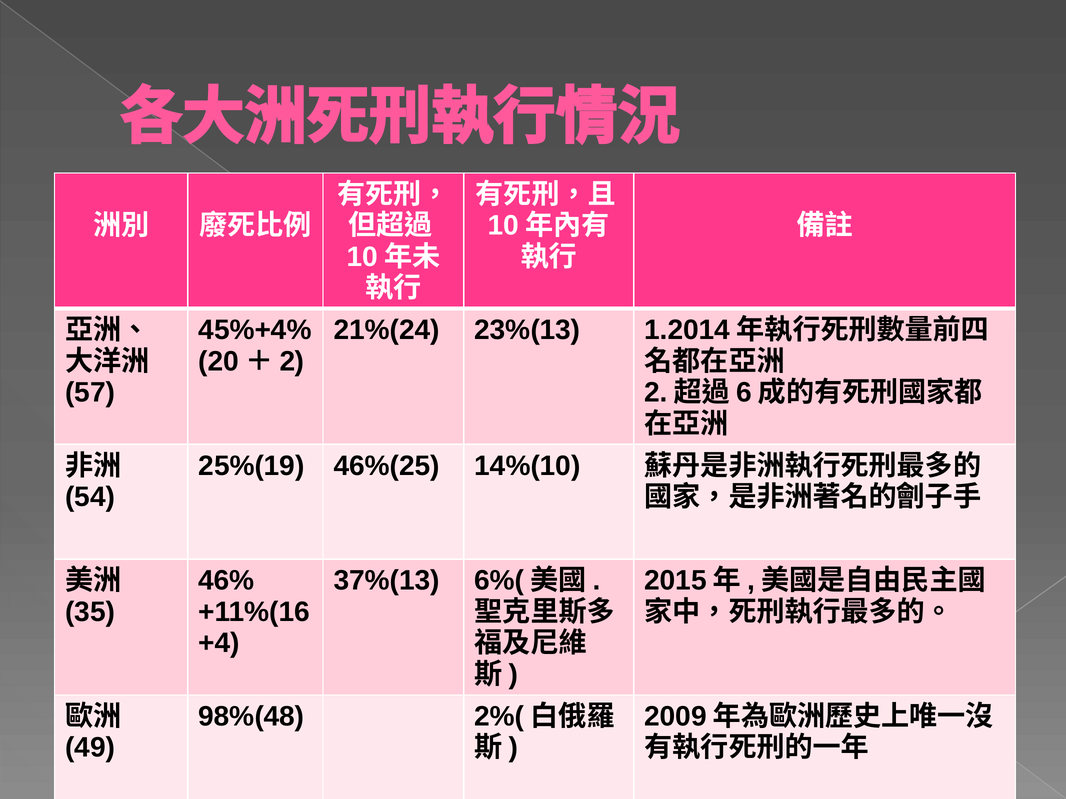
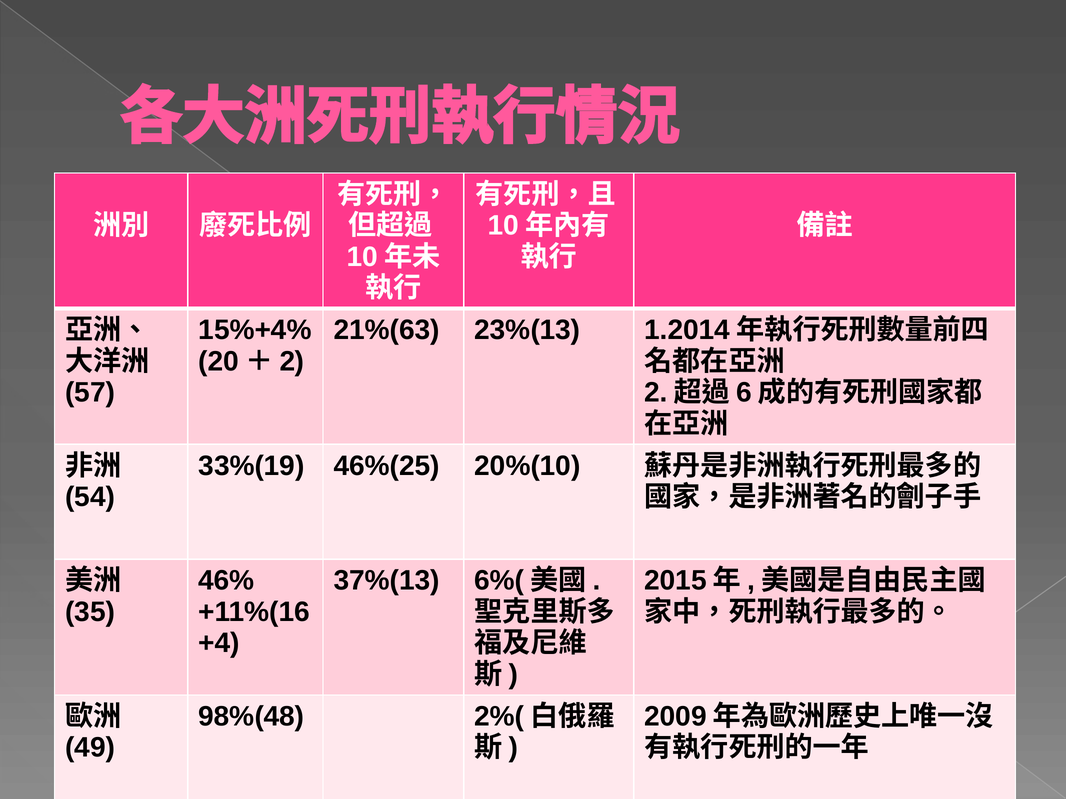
45%+4%: 45%+4% -> 15%+4% (255, 330)
21%(24: 21%(24 -> 21%(63 (387, 330)
25%(19: 25%(19 -> 33%(19 (251, 466)
14%(10: 14%(10 -> 20%(10 (527, 466)
